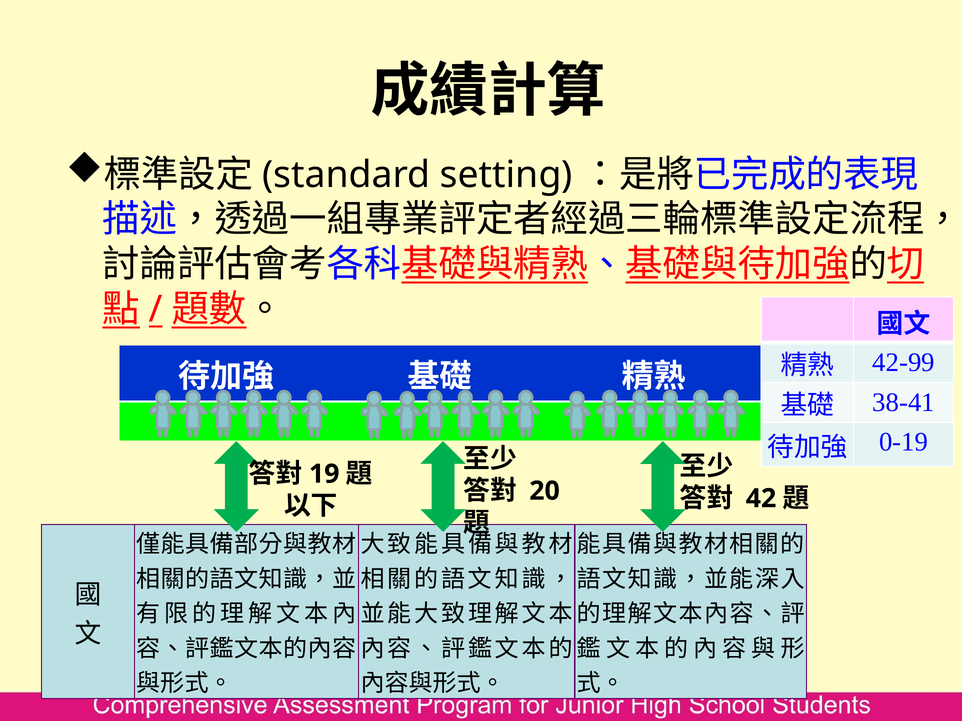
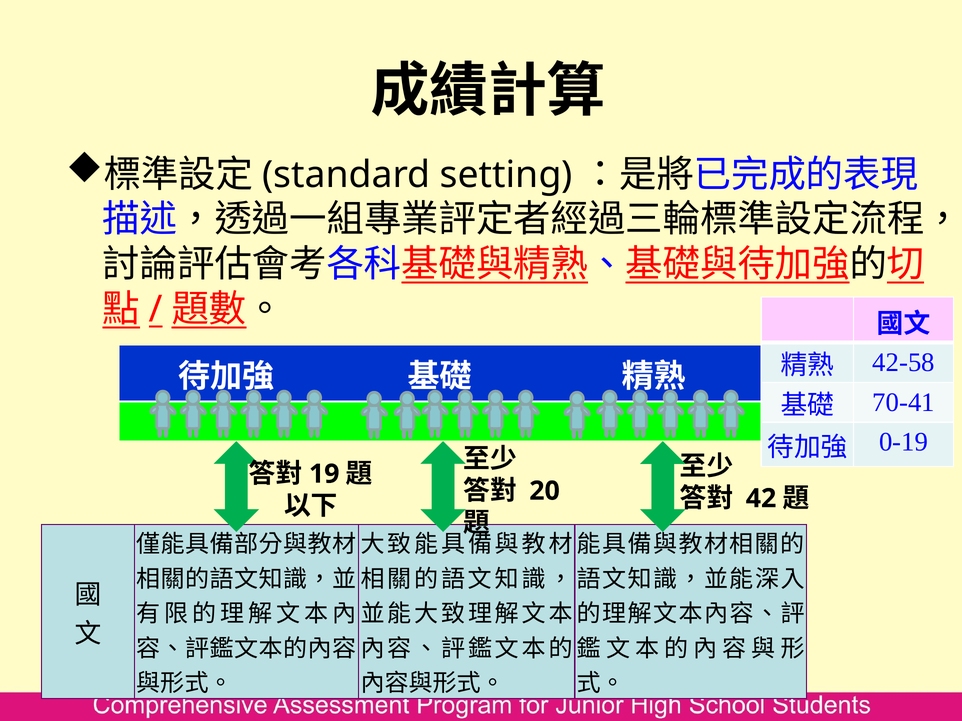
42-99: 42-99 -> 42-58 (904, 363)
38-41: 38-41 -> 70-41 (904, 403)
